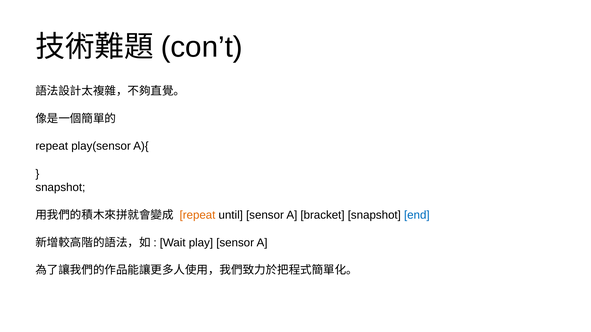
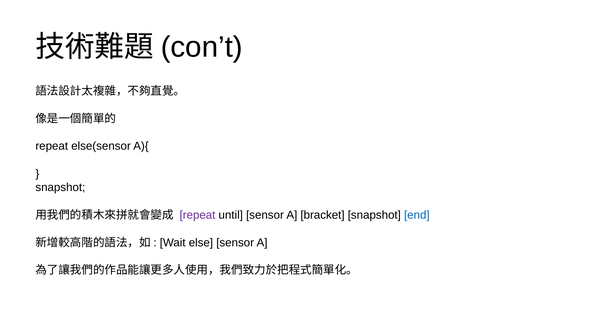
play(sensor: play(sensor -> else(sensor (101, 146)
repeat colour: orange -> purple (198, 215)
play: play -> else (201, 243)
